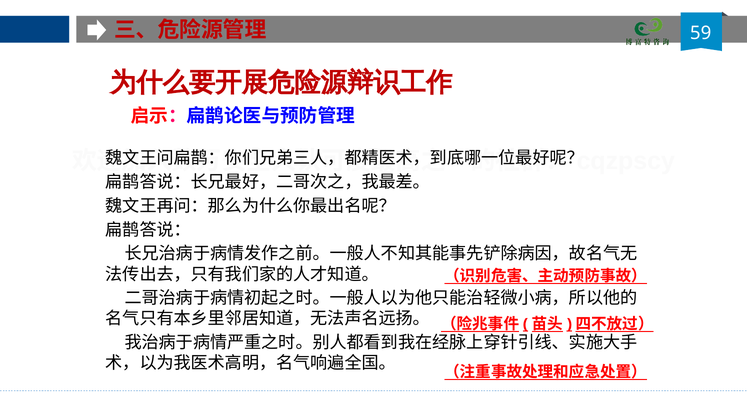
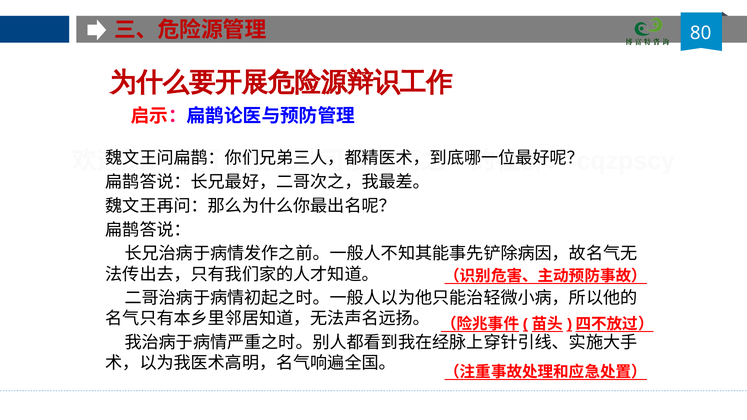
59: 59 -> 80 (701, 33)
